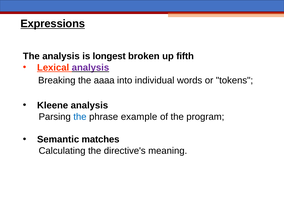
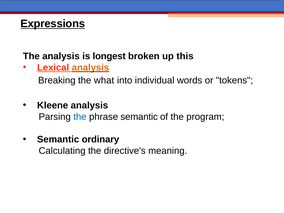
fifth: fifth -> this (185, 56)
analysis colour: purple -> orange (90, 67)
aaaa: aaaa -> what (104, 80)
phrase example: example -> semantic (139, 117)
matches: matches -> ordinary (100, 139)
